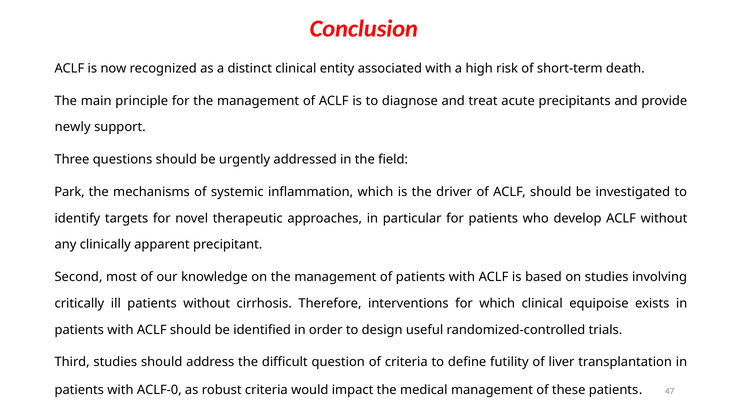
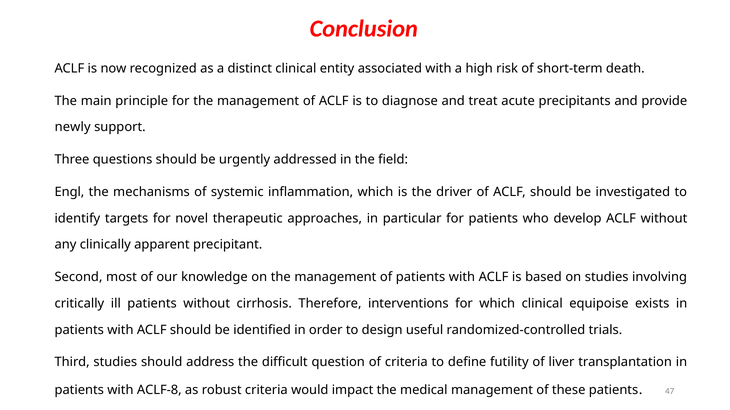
Park: Park -> Engl (69, 192)
ACLF-0: ACLF-0 -> ACLF-8 (159, 391)
